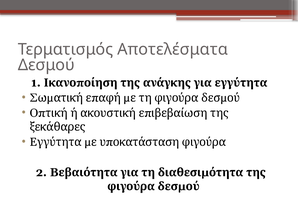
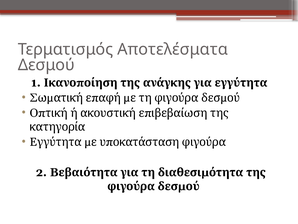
ξεκάθαρες: ξεκάθαρες -> κατηγορία (58, 127)
